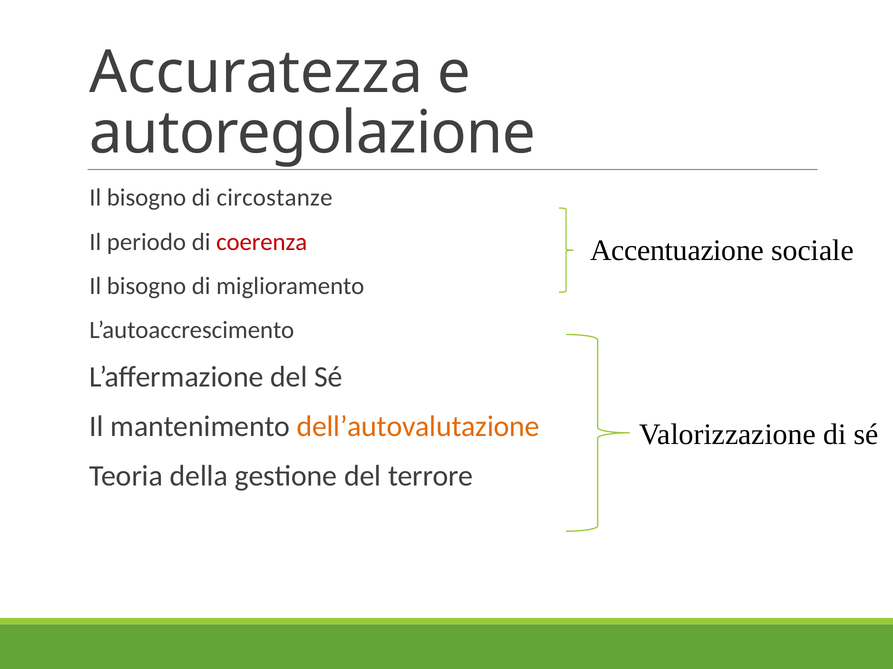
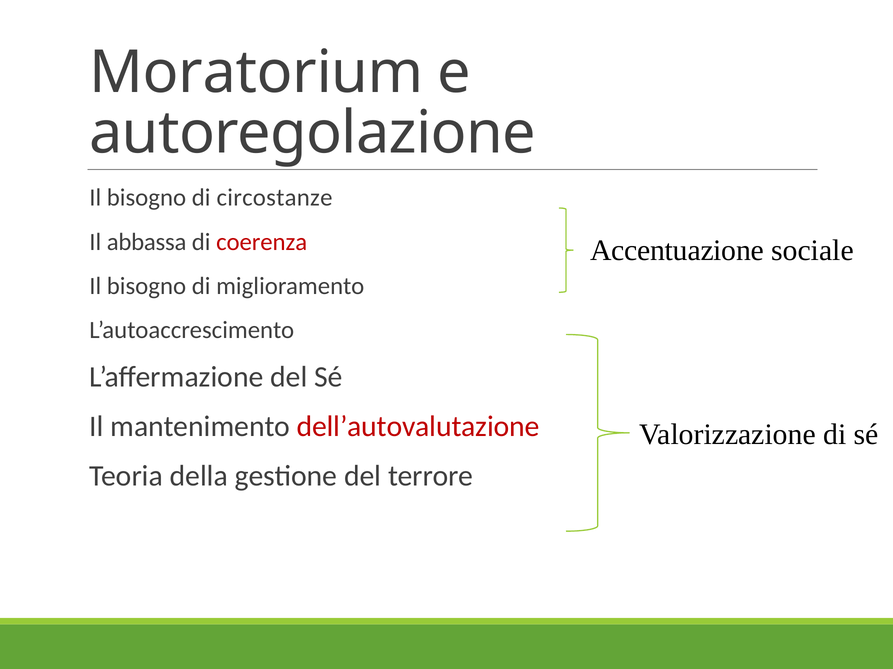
Accuratezza: Accuratezza -> Moratorium (256, 73)
periodo: periodo -> abbassa (147, 242)
dell’autovalutazione colour: orange -> red (418, 427)
